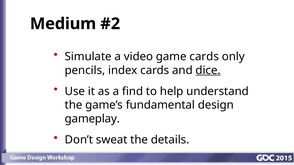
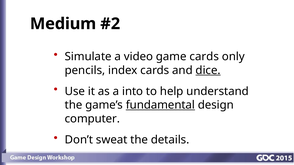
find: find -> into (133, 91)
fundamental underline: none -> present (160, 105)
gameplay: gameplay -> computer (92, 119)
